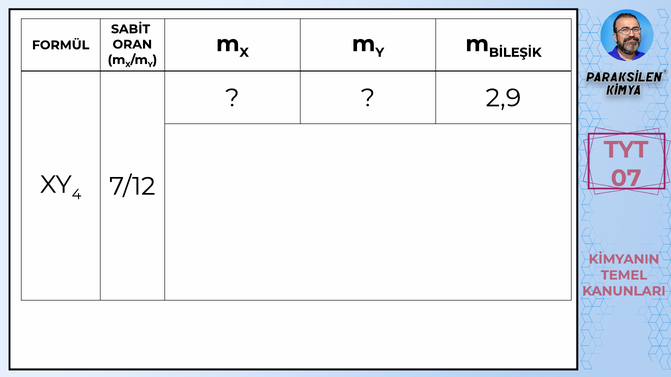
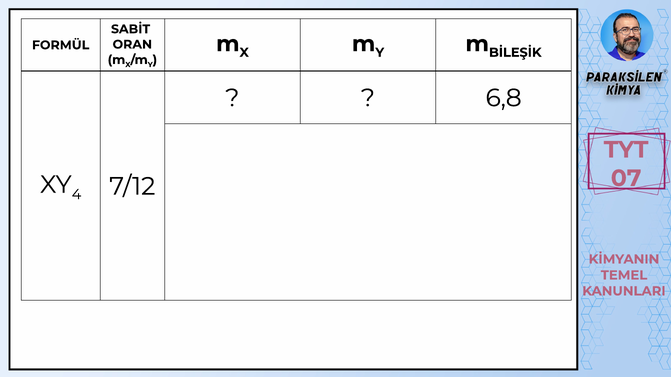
2,9: 2,9 -> 6,8 (504, 98)
